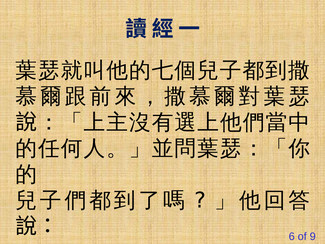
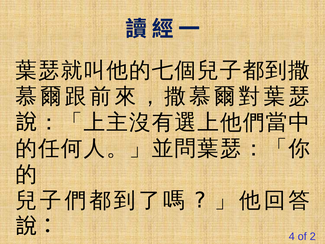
6: 6 -> 4 (292, 236)
9: 9 -> 2 (313, 236)
